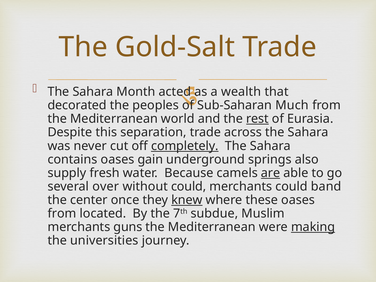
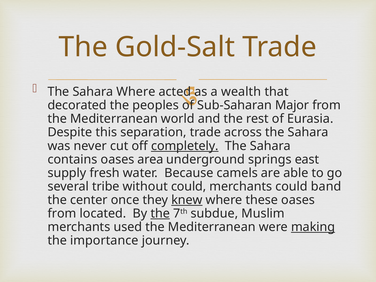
Sahara Month: Month -> Where (136, 92)
Much: Much -> Major (292, 105)
rest underline: present -> none (257, 119)
gain: gain -> area (150, 159)
also: also -> east (307, 159)
are underline: present -> none (271, 173)
over: over -> tribe (106, 186)
the underline: none -> present (160, 214)
guns: guns -> used (128, 227)
universities: universities -> importance (104, 241)
